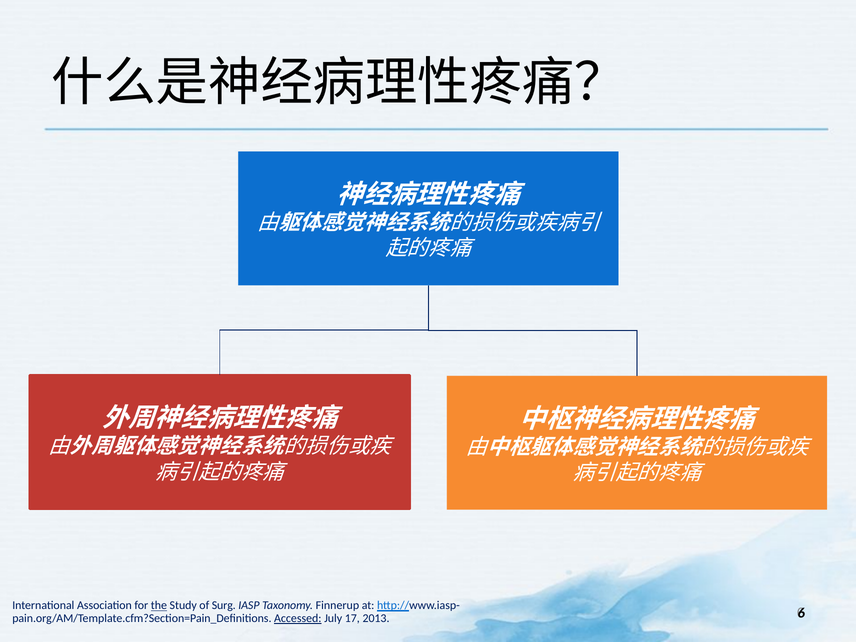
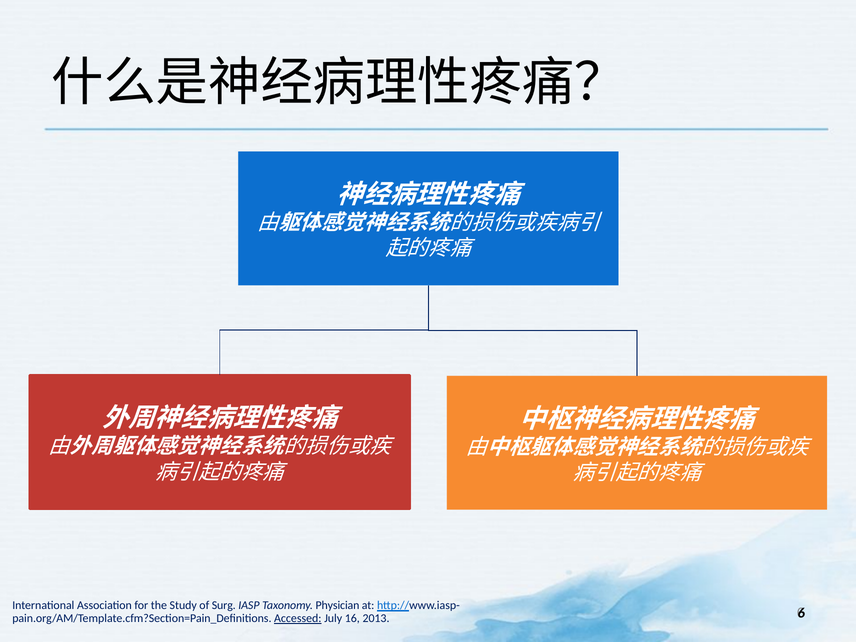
the underline: present -> none (159, 606)
Finnerup: Finnerup -> Physician (338, 606)
17: 17 -> 16 (352, 618)
